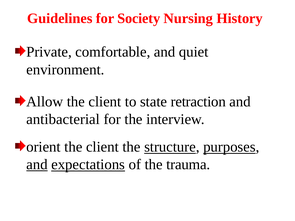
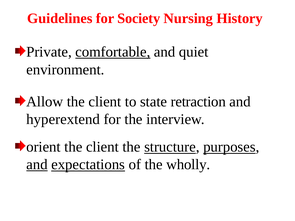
comfortable underline: none -> present (113, 52)
antibacterial: antibacterial -> hyperextend (63, 119)
trauma: trauma -> wholly (188, 165)
